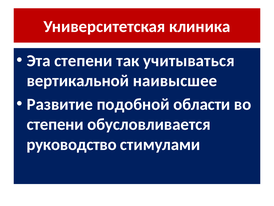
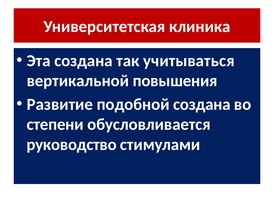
Эта степени: степени -> создана (83, 61)
наивысшее: наивысшее -> повышения (175, 81)
подобной области: области -> создана (202, 104)
